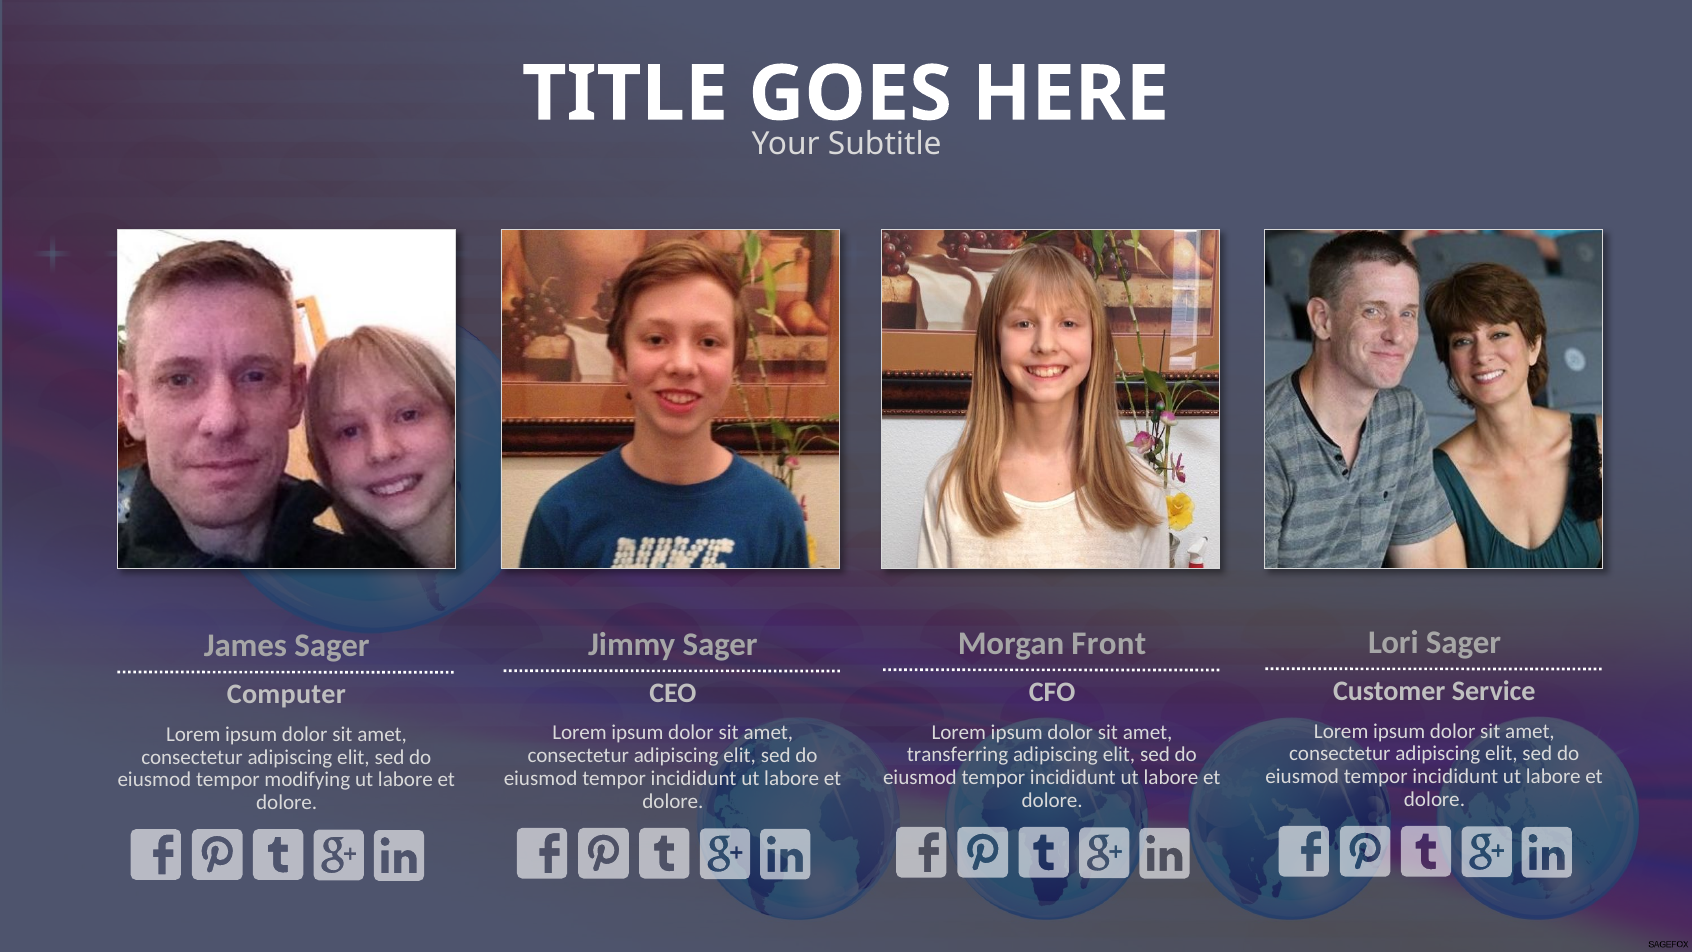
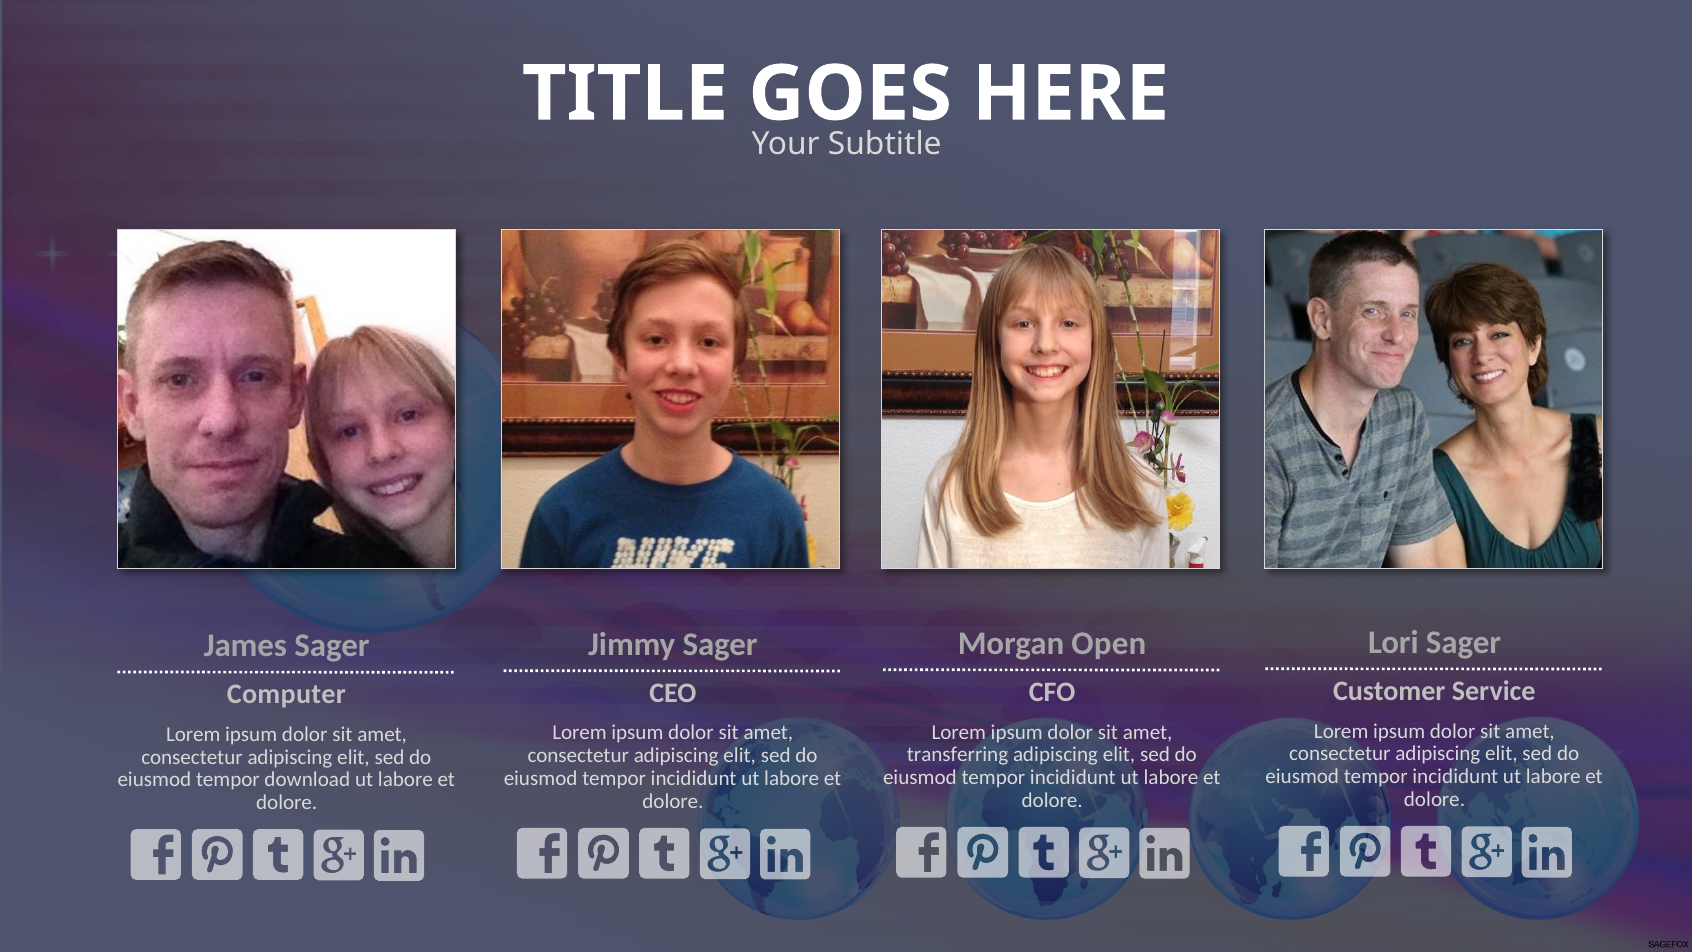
Front: Front -> Open (1109, 643)
modifying: modifying -> download (307, 780)
